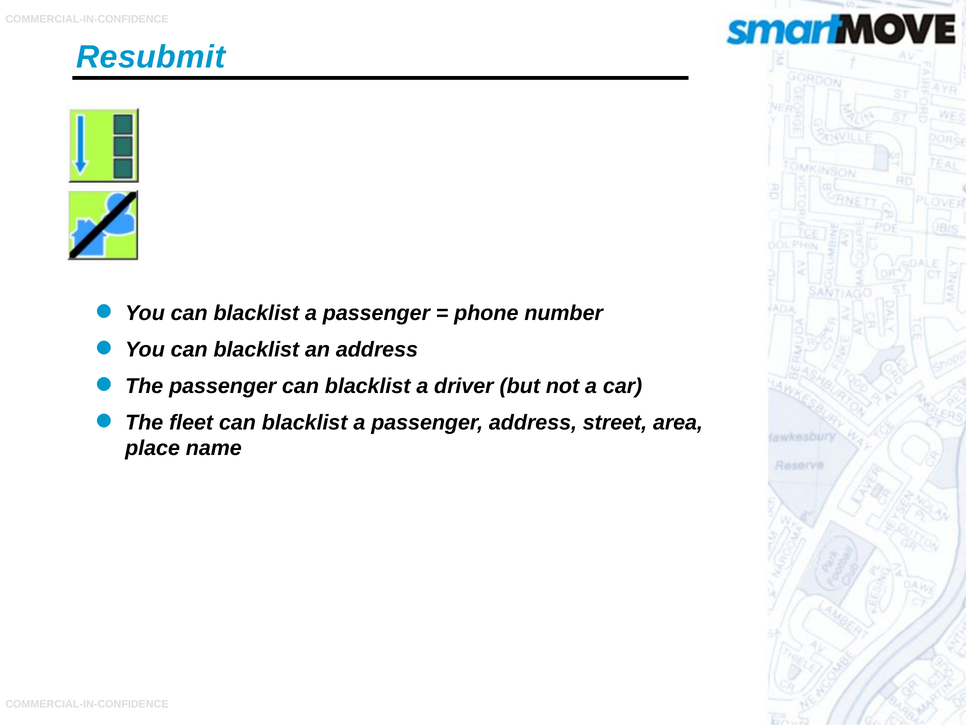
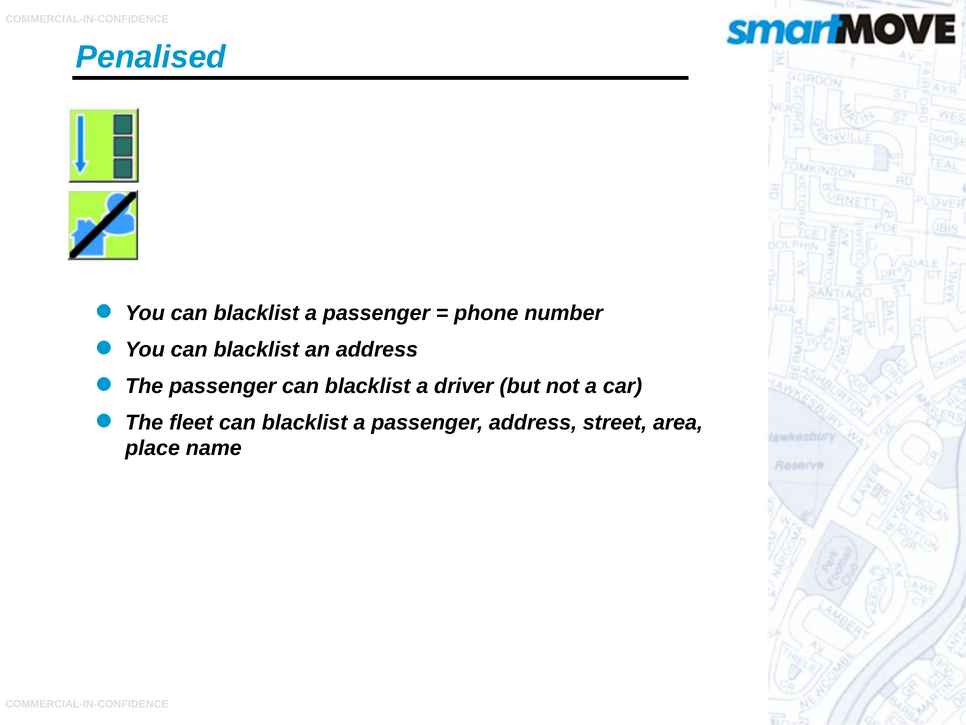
Resubmit: Resubmit -> Penalised (151, 57)
